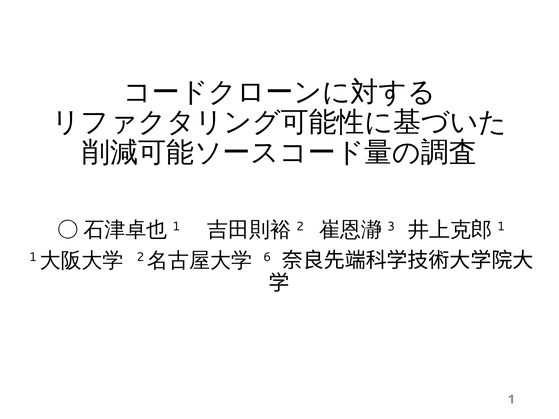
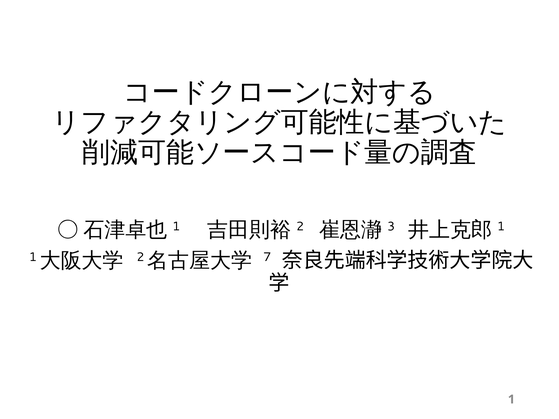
6: 6 -> 7 (267, 257)
